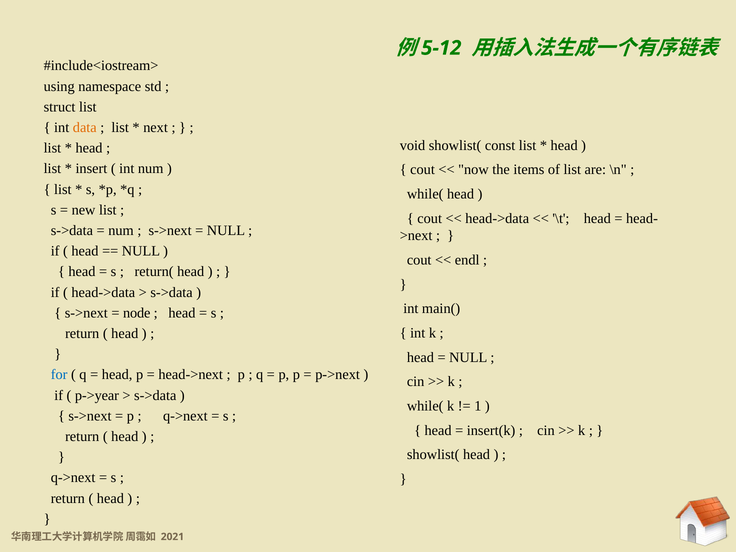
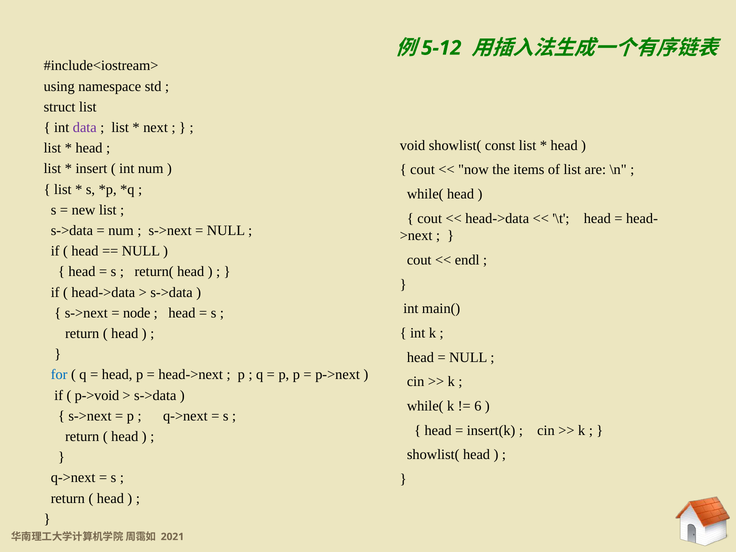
data colour: orange -> purple (85, 127)
p->year: p->year -> p->void (97, 395)
1: 1 -> 6 (478, 406)
